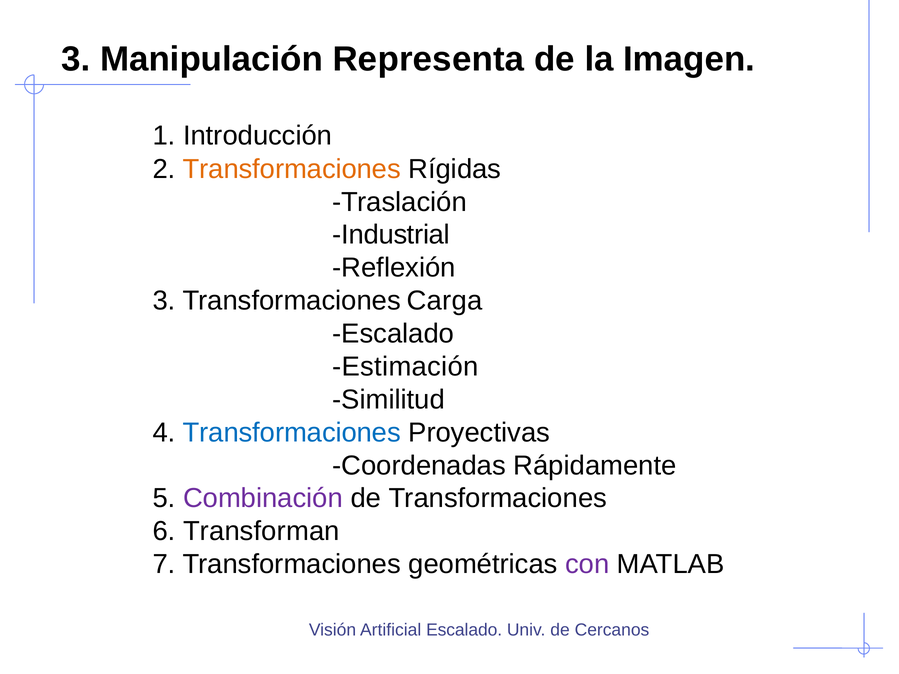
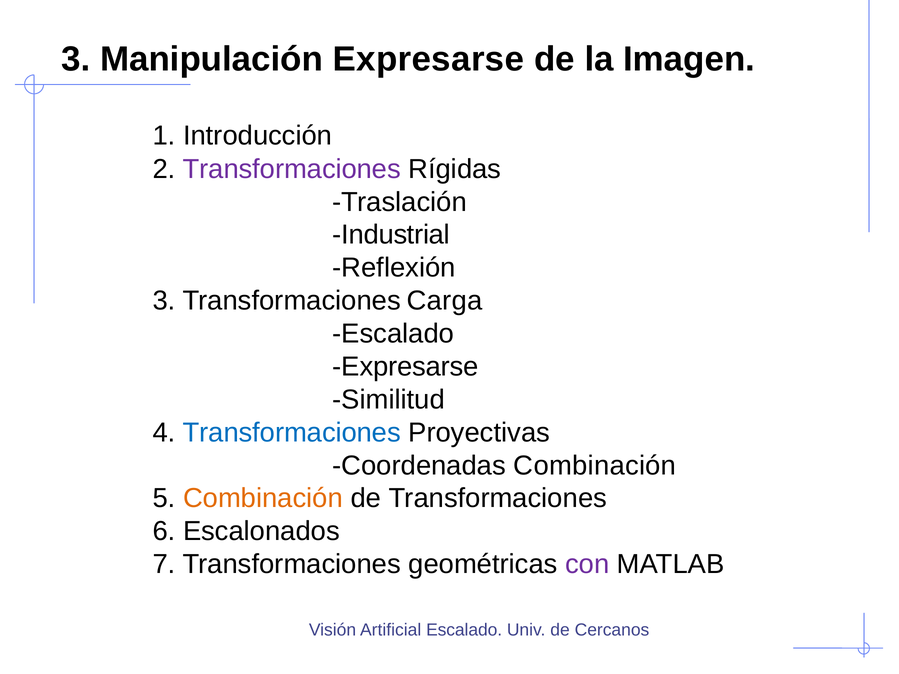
Manipulación Representa: Representa -> Expresarse (428, 59)
Transformaciones colour: orange -> purple (292, 169)
Estimación: Estimación -> Expresarse (406, 367)
Coordenadas Rápidamente: Rápidamente -> Combinación (595, 466)
Combinación colour: purple -> orange (263, 499)
Transforman: Transforman -> Escalonados (261, 532)
